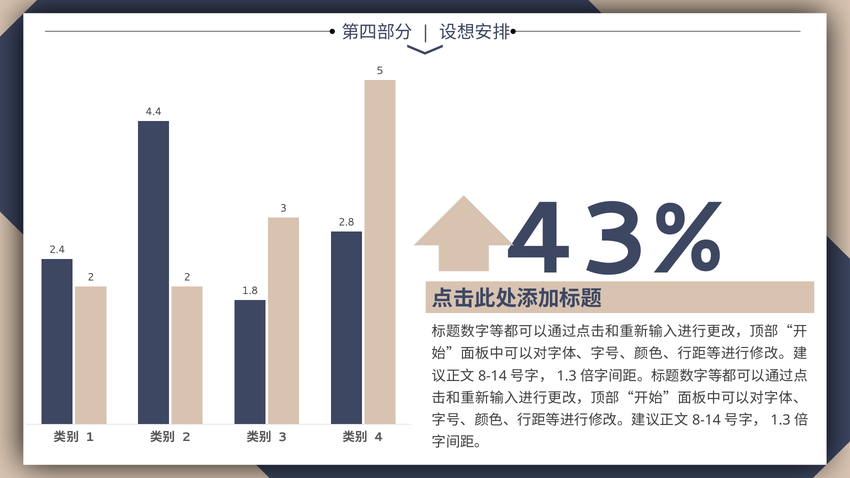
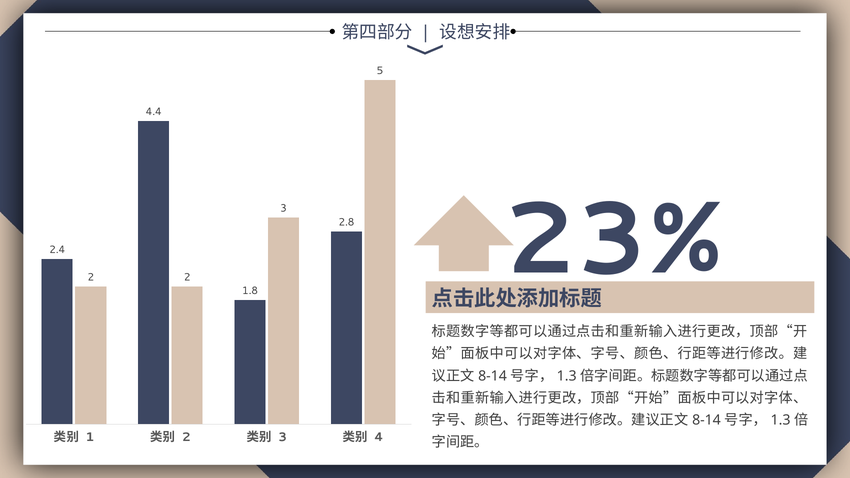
43%: 43% -> 23% (612, 239)
